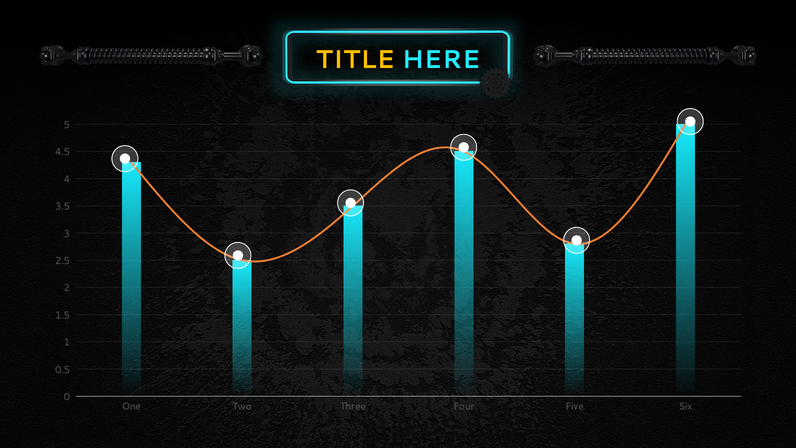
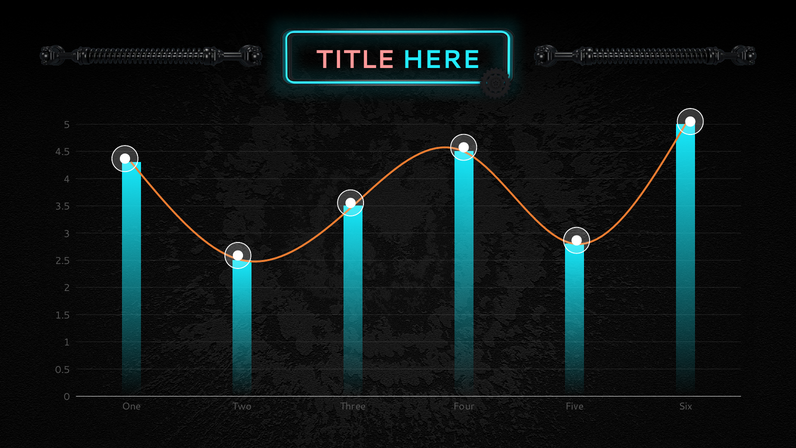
TITLE colour: yellow -> pink (355, 60)
